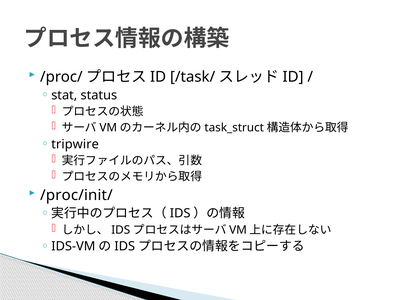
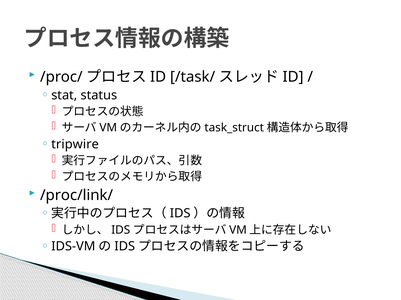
/proc/init/: /proc/init/ -> /proc/link/ (77, 196)
